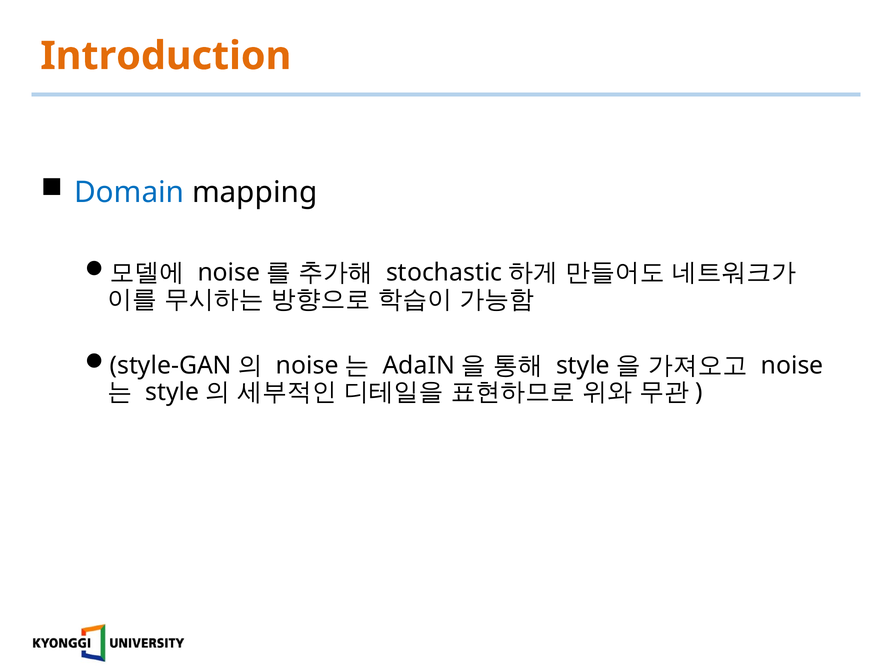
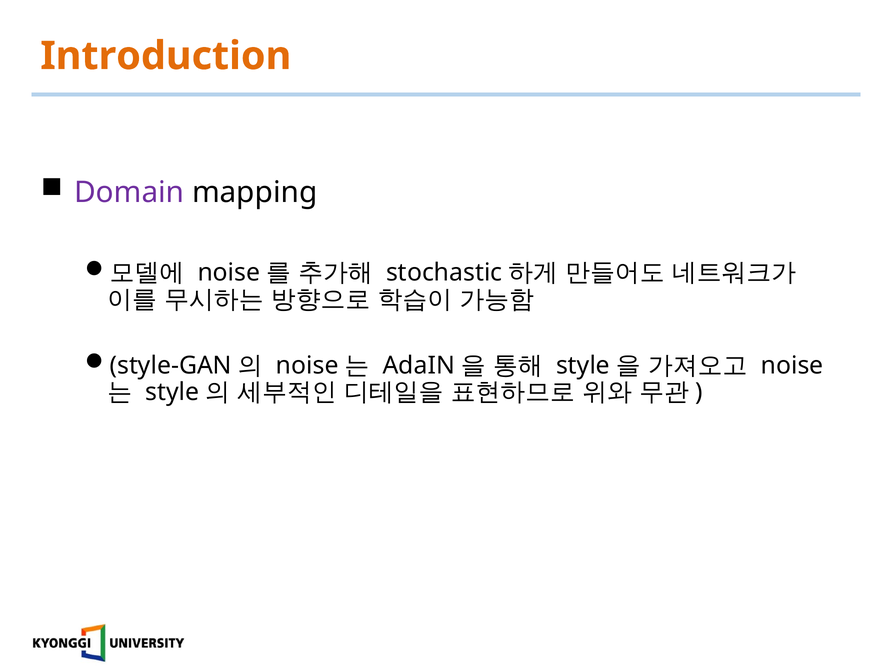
Domain colour: blue -> purple (129, 192)
